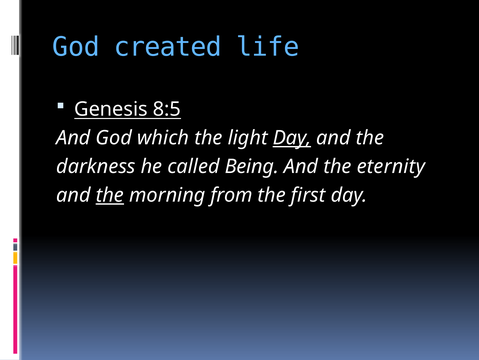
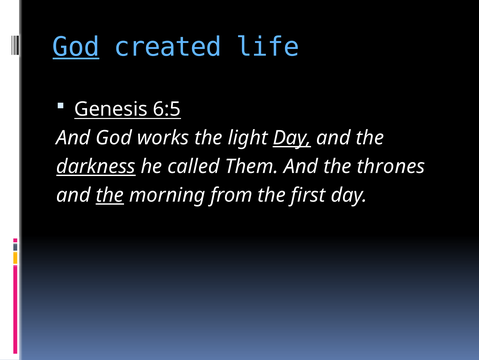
God underline: none -> present (76, 47)
8:5: 8:5 -> 6:5 (167, 109)
which: which -> works (163, 138)
darkness underline: none -> present (96, 166)
Being: Being -> Them (252, 166)
eternity: eternity -> thrones (391, 166)
